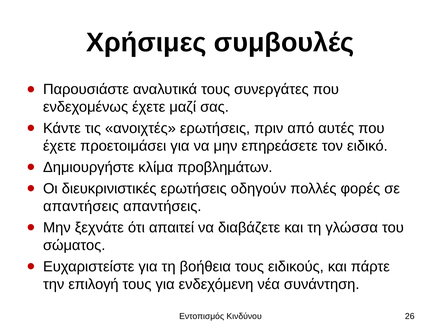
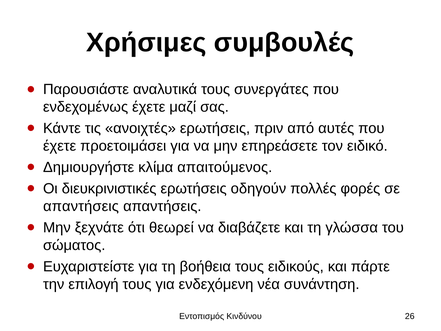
προβλημάτων: προβλημάτων -> απαιτούμενος (225, 167)
απαιτεί: απαιτεί -> θεωρεί (171, 227)
